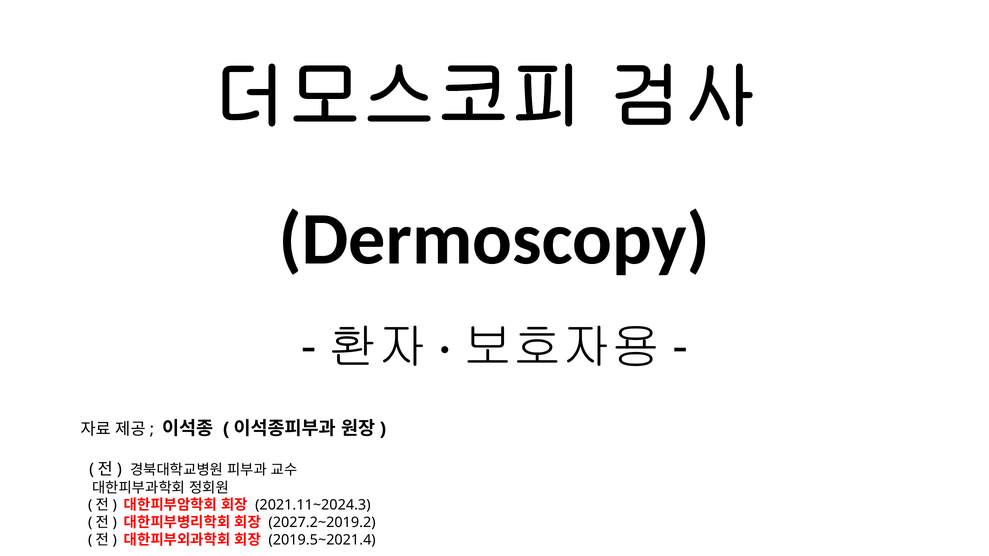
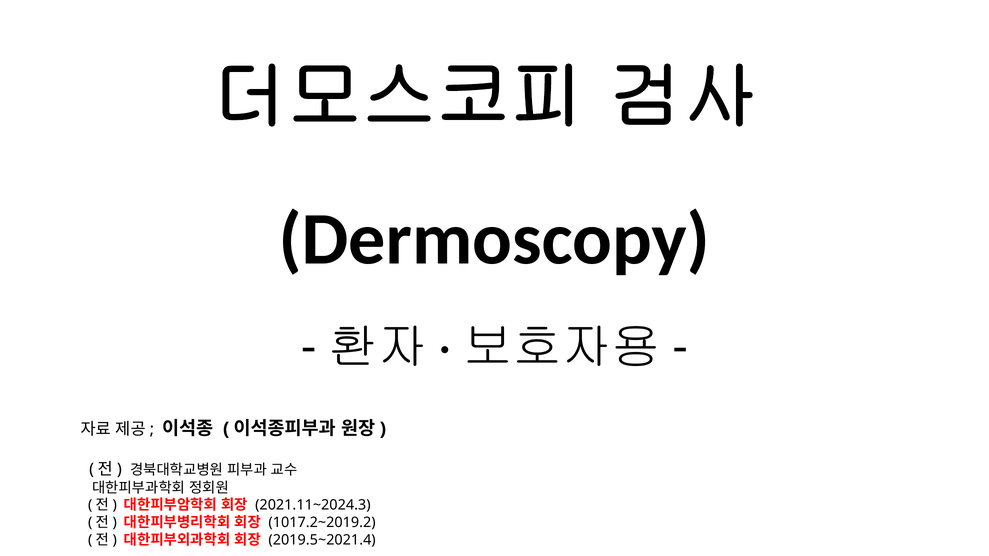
2027.2~2019.2: 2027.2~2019.2 -> 1017.2~2019.2 (322, 523)
